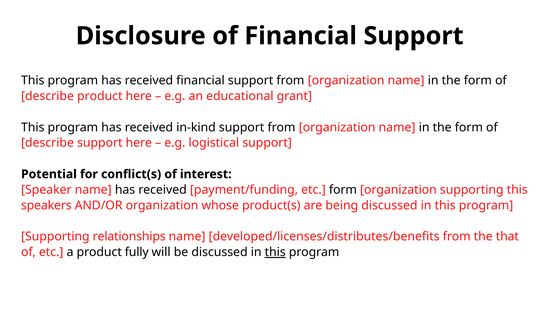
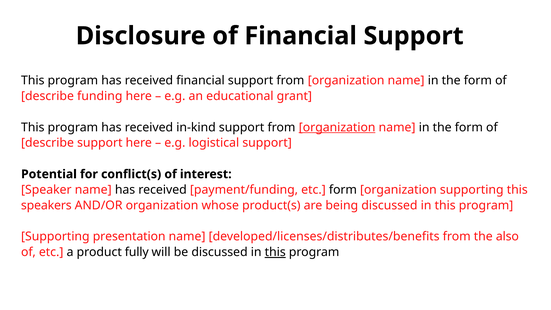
describe product: product -> funding (100, 96)
organization underline: none -> present (337, 127)
relationships: relationships -> presentation (129, 237)
that: that -> also (507, 237)
